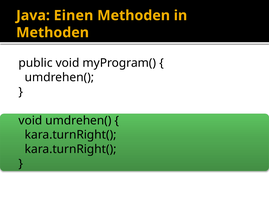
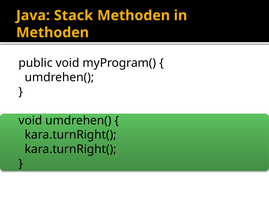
Einen: Einen -> Stack (73, 15)
